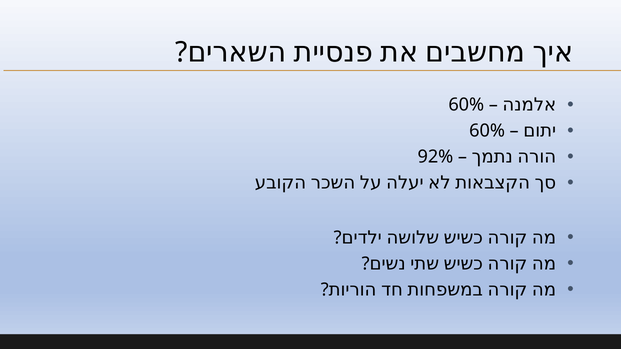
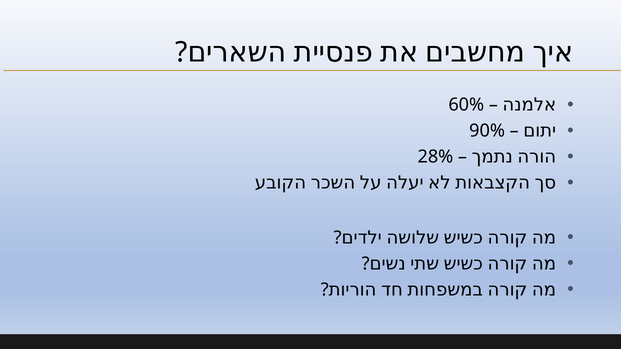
60%: 60% -> 90% (487, 131)
92%: 92% -> 28% (435, 157)
